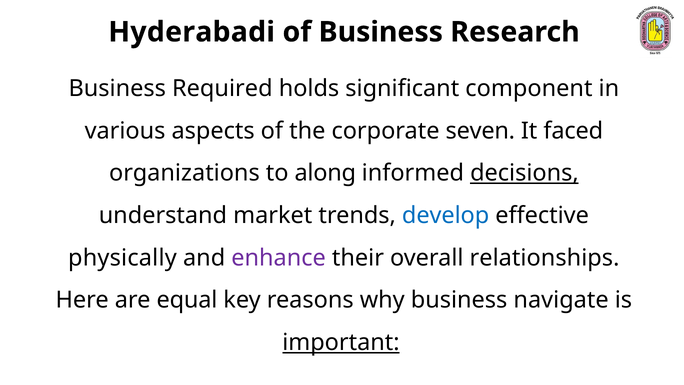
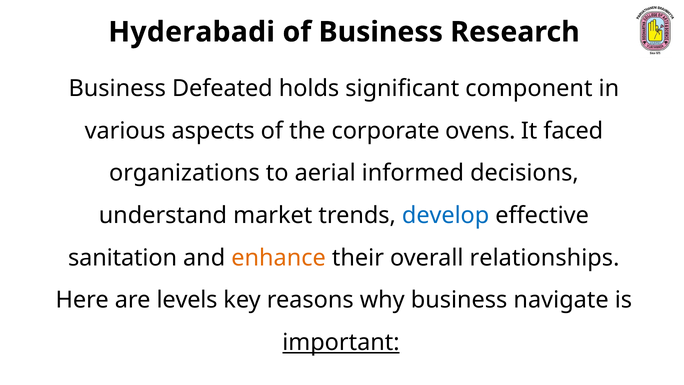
Required: Required -> Defeated (222, 88)
seven: seven -> ovens (480, 131)
along: along -> aerial (325, 173)
decisions underline: present -> none (524, 173)
physically: physically -> sanitation (123, 258)
enhance colour: purple -> orange (279, 258)
equal: equal -> levels (187, 300)
